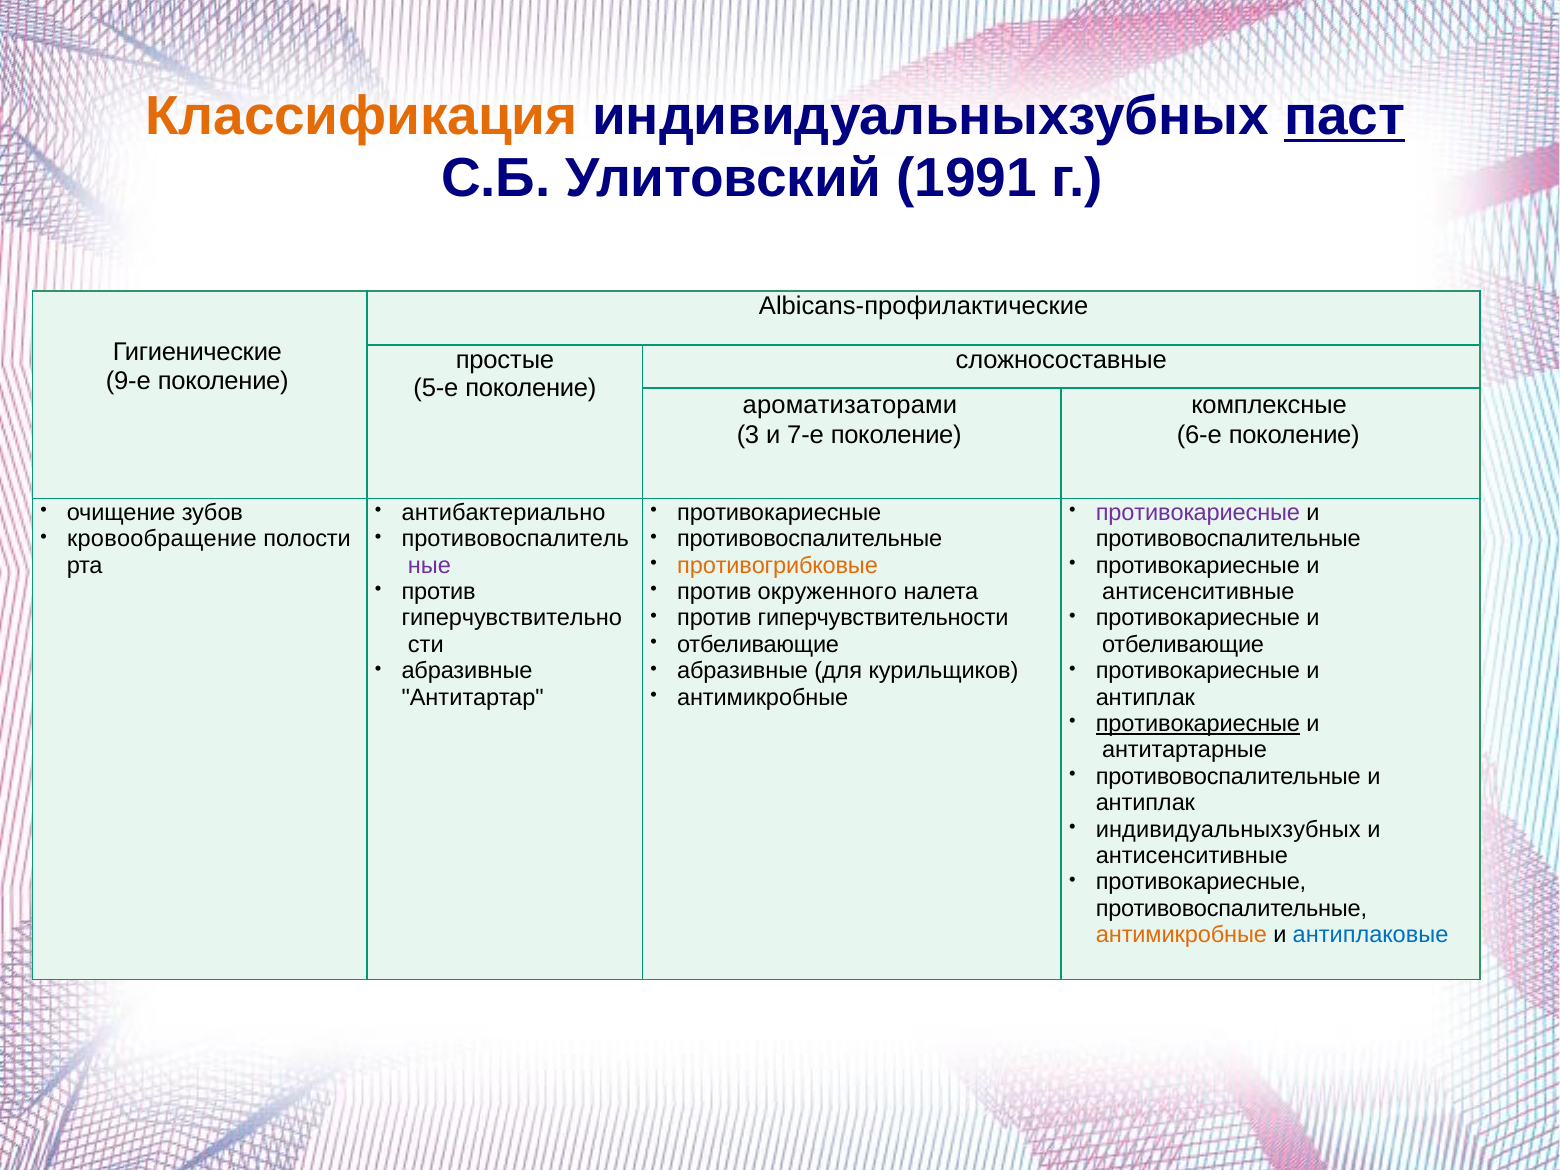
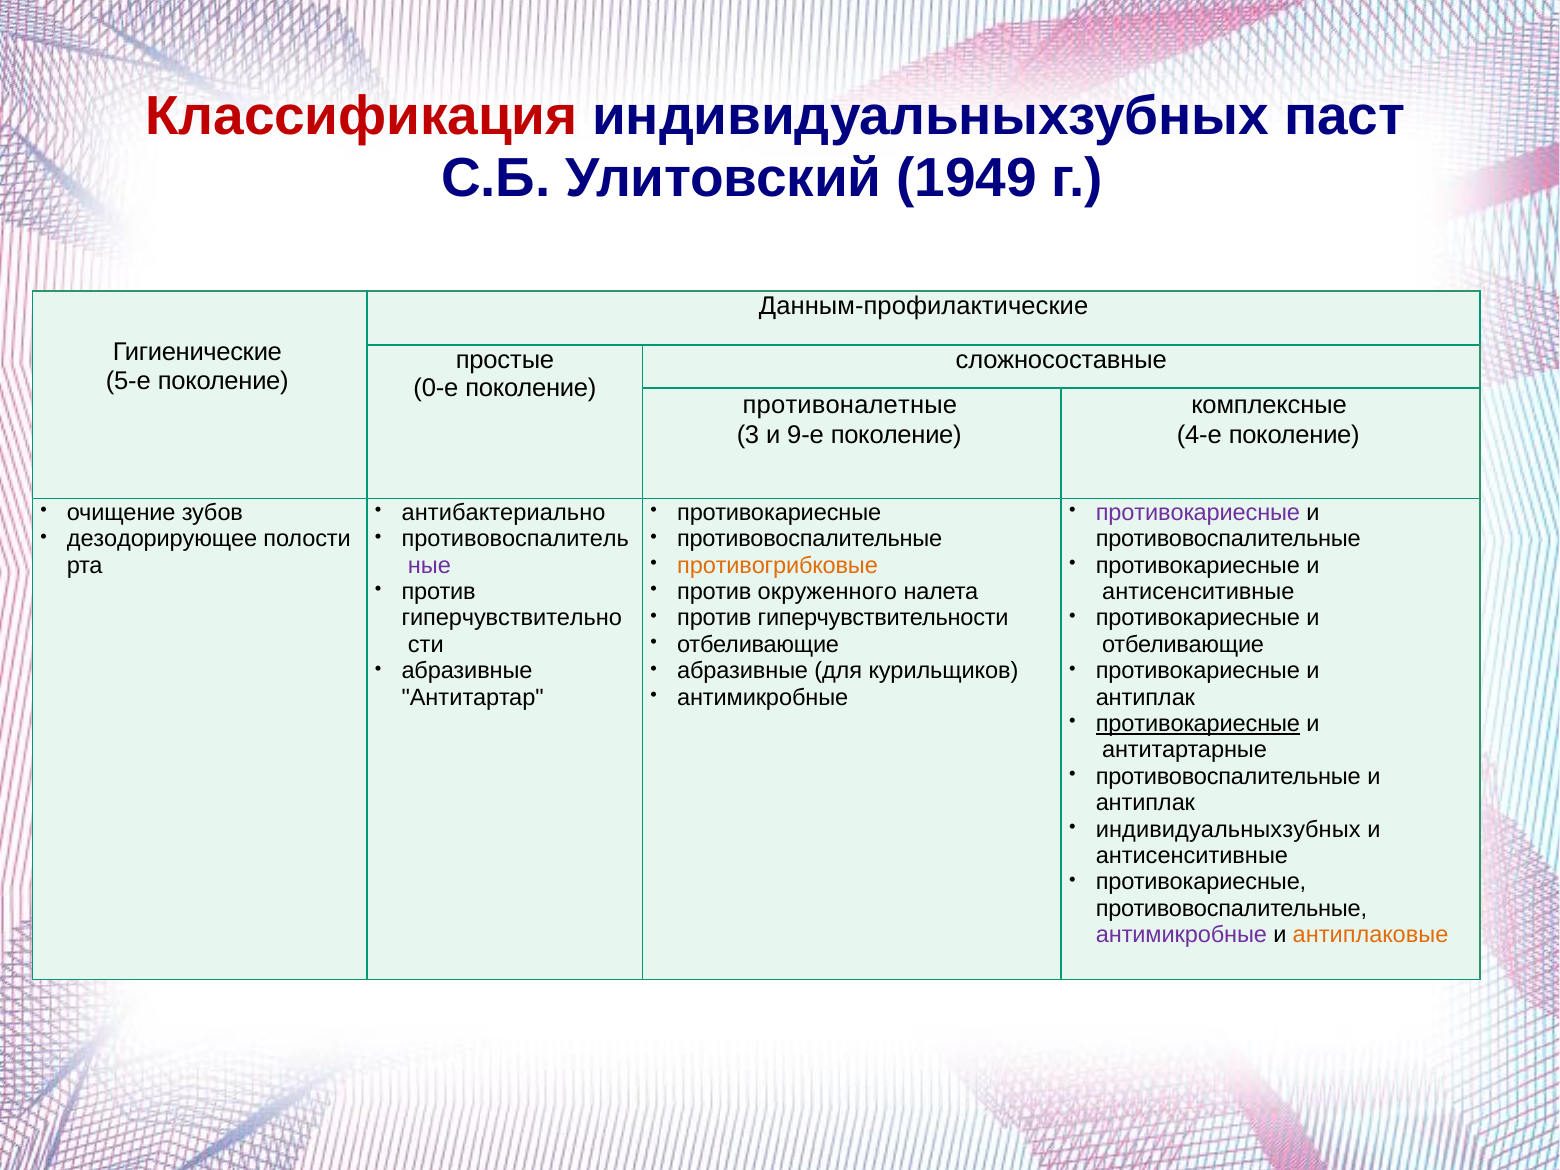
Классификация colour: orange -> red (361, 117)
паст underline: present -> none (1345, 117)
1991: 1991 -> 1949 (967, 178)
Albicans-профилактические: Albicans-профилактические -> Данным-профилактические (924, 306)
9-е: 9-е -> 5-е (128, 381)
5-е: 5-е -> 0-е (436, 388)
ароматизаторами: ароматизаторами -> противоналетные (850, 405)
7-е: 7-е -> 9-е (806, 435)
6-е: 6-е -> 4-е (1199, 435)
кровообращение: кровообращение -> дезодорирующее (162, 539)
антимикробные colour: orange -> purple (1181, 935)
антиплаковые colour: blue -> orange (1371, 935)
